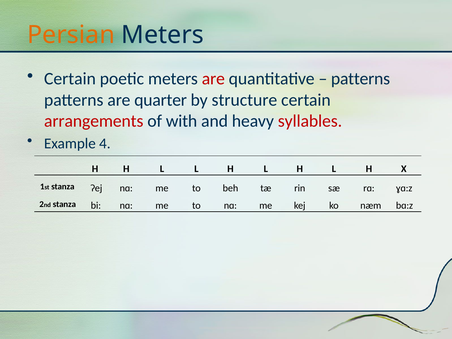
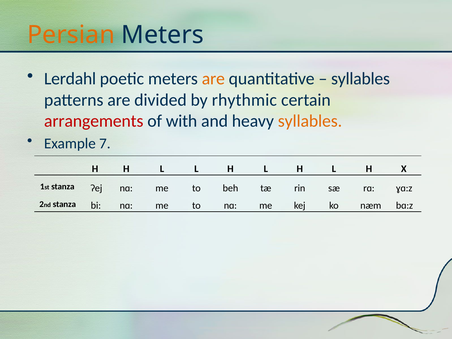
Certain: Certain -> Lerdahl (70, 79)
are colour: red -> orange (213, 79)
patterns: patterns -> syllables (361, 79)
quarter: quarter -> divided (161, 100)
structure: structure -> rhythmic (244, 100)
syllables colour: red -> orange (310, 121)
4: 4 -> 7 (105, 143)
